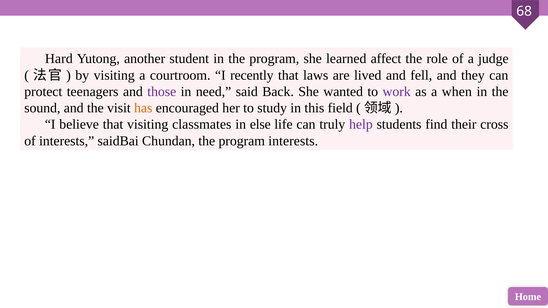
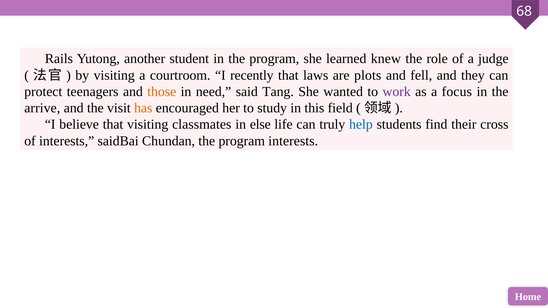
Hard: Hard -> Rails (59, 59)
affect: affect -> knew (386, 59)
lived: lived -> plots (368, 75)
those colour: purple -> orange (162, 92)
Back: Back -> Tang (278, 92)
when: when -> focus (457, 92)
sound: sound -> arrive (42, 108)
help colour: purple -> blue (361, 125)
